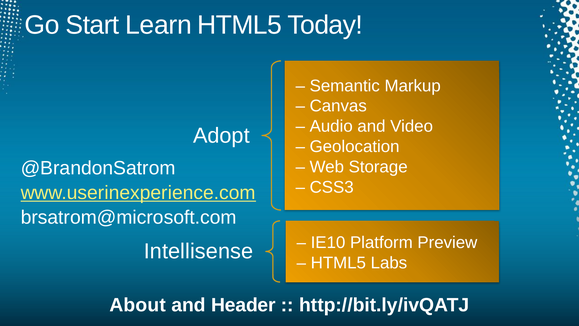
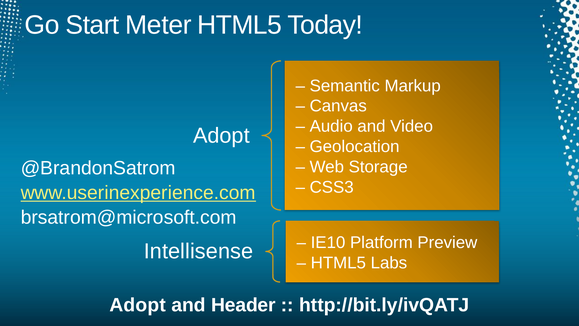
Learn: Learn -> Meter (158, 25)
About: About -> Adopt (138, 305)
